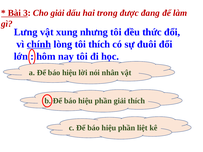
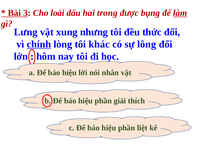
Cho giải: giải -> loài (58, 13)
đang: đang -> bụng (150, 13)
làm underline: none -> present (180, 13)
tôi thích: thích -> khác (99, 44)
đuôi: đuôi -> lông (147, 44)
